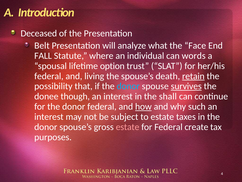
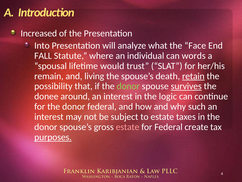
Deceased: Deceased -> Increased (39, 33)
Belt: Belt -> Into (42, 45)
option: option -> would (112, 66)
federal: federal -> remain (49, 76)
donor colour: light blue -> light green (128, 86)
though: though -> around (75, 96)
shall: shall -> logic (168, 96)
how underline: present -> none (143, 106)
purposes underline: none -> present (53, 137)
